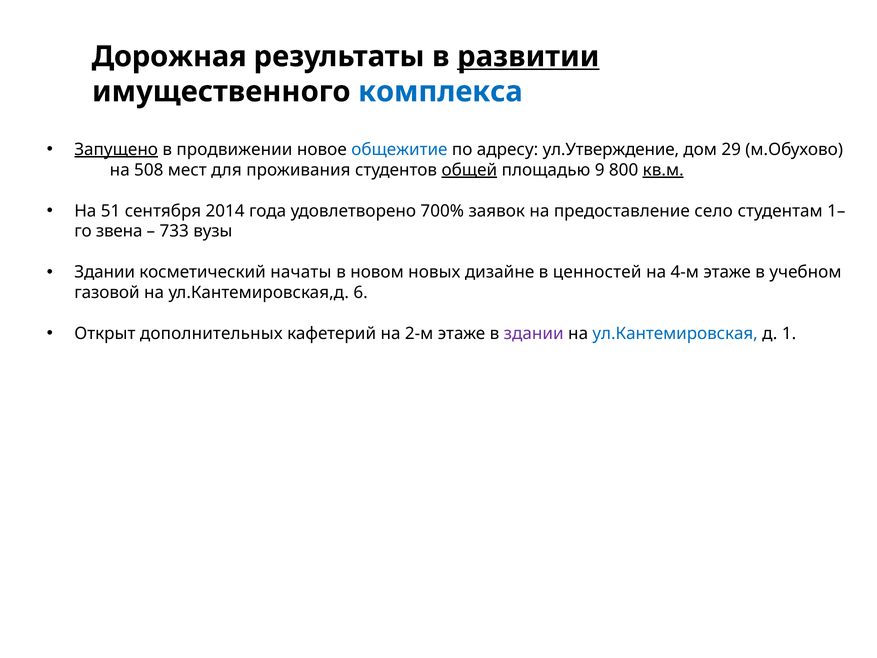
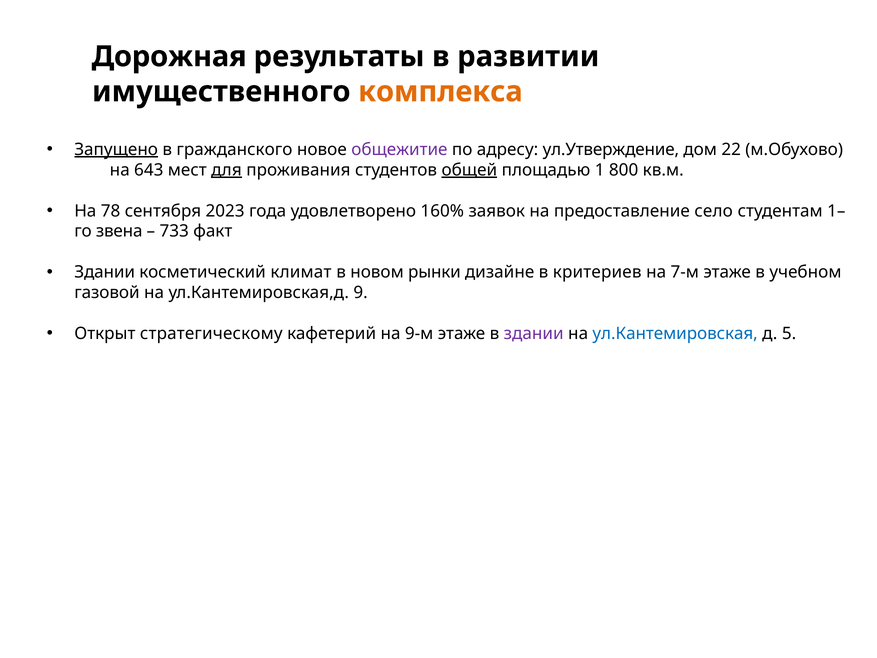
развитии underline: present -> none (528, 57)
комплекса colour: blue -> orange (440, 92)
продвижении: продвижении -> гражданского (234, 149)
общежитие colour: blue -> purple (399, 149)
29: 29 -> 22 (731, 149)
508: 508 -> 643 (149, 170)
для underline: none -> present (226, 170)
9: 9 -> 1 (600, 170)
кв.м underline: present -> none (663, 170)
51: 51 -> 78 (111, 211)
2014: 2014 -> 2023 (225, 211)
700%: 700% -> 160% (442, 211)
вузы: вузы -> факт (213, 231)
начаты: начаты -> климат (301, 272)
новых: новых -> рынки (434, 272)
ценностей: ценностей -> критериев (597, 272)
4-м: 4-м -> 7-м (685, 272)
6: 6 -> 9 (361, 293)
дополнительных: дополнительных -> стратегическому (211, 334)
2-м: 2-м -> 9-м (419, 334)
1: 1 -> 5 (789, 334)
